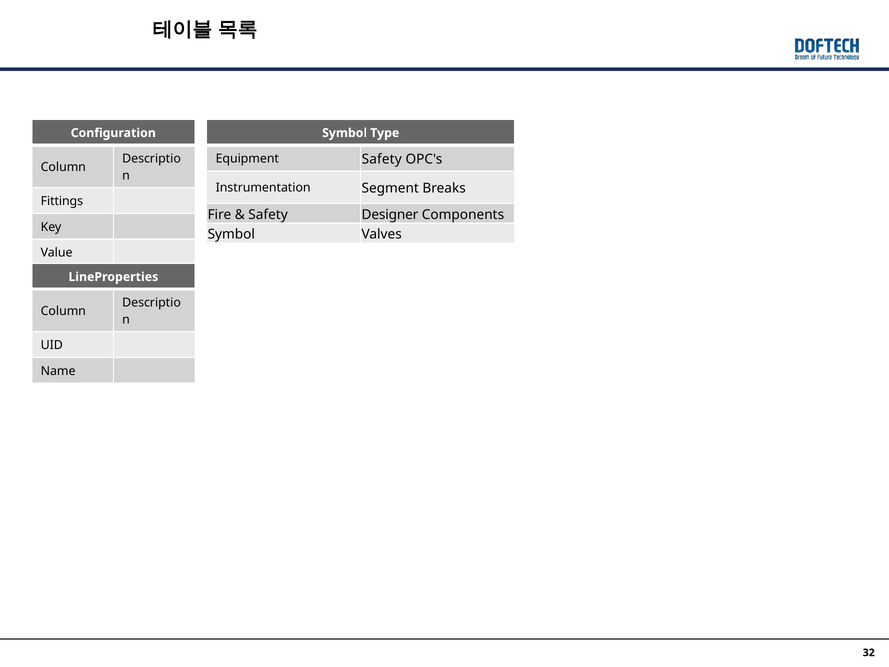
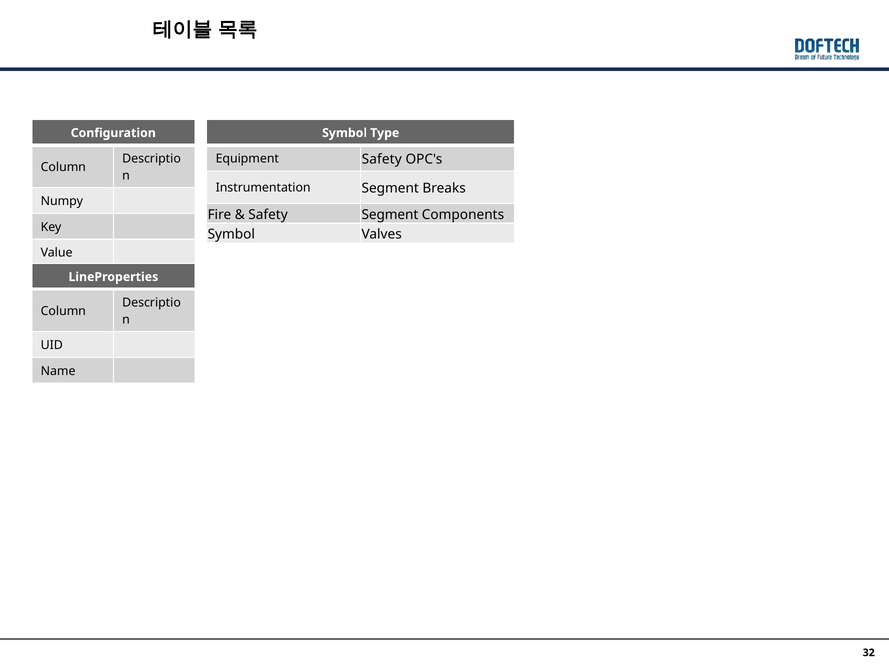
Fittings: Fittings -> Numpy (62, 201)
Safety Designer: Designer -> Segment (390, 214)
